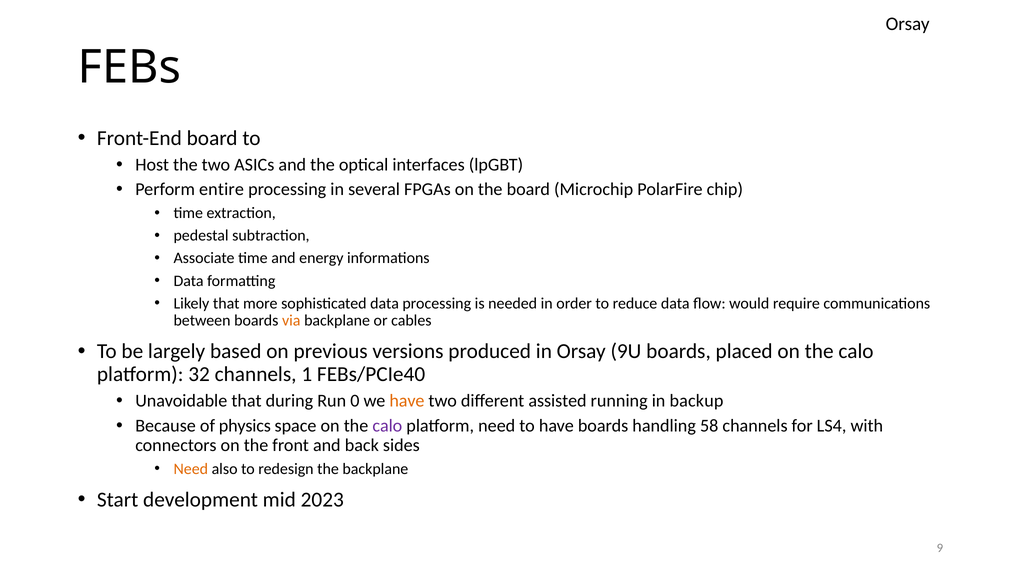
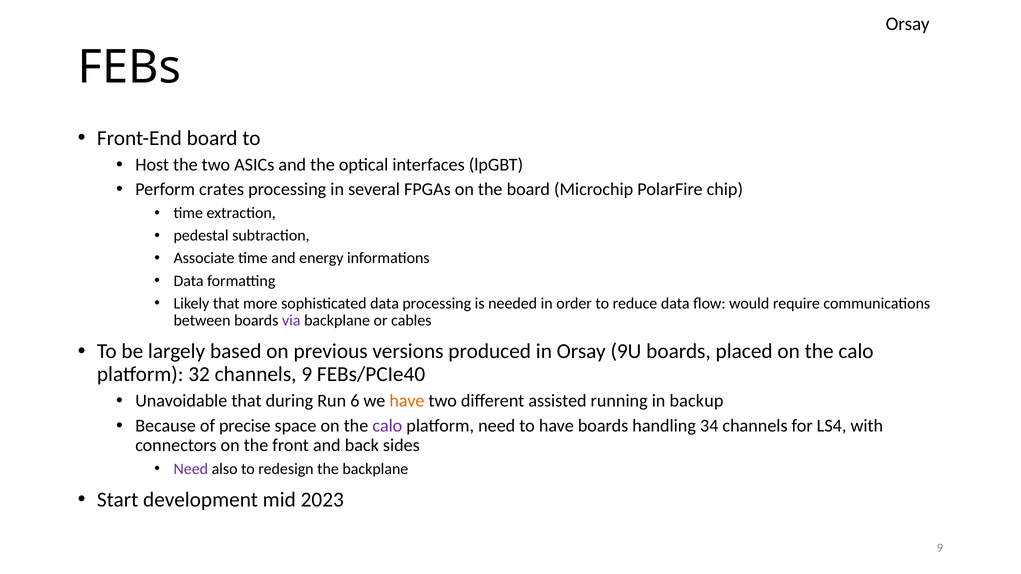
entire: entire -> crates (222, 190)
via colour: orange -> purple (291, 321)
channels 1: 1 -> 9 (307, 374)
0: 0 -> 6 (355, 401)
physics: physics -> precise (245, 426)
58: 58 -> 34 (709, 426)
Need colour: orange -> purple (191, 469)
